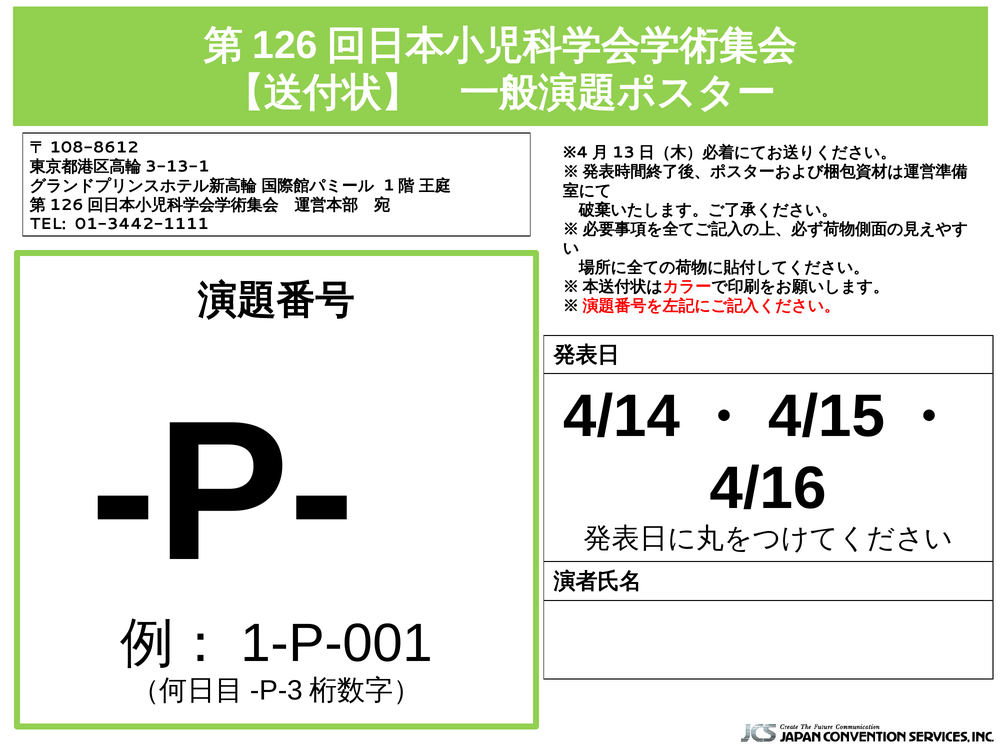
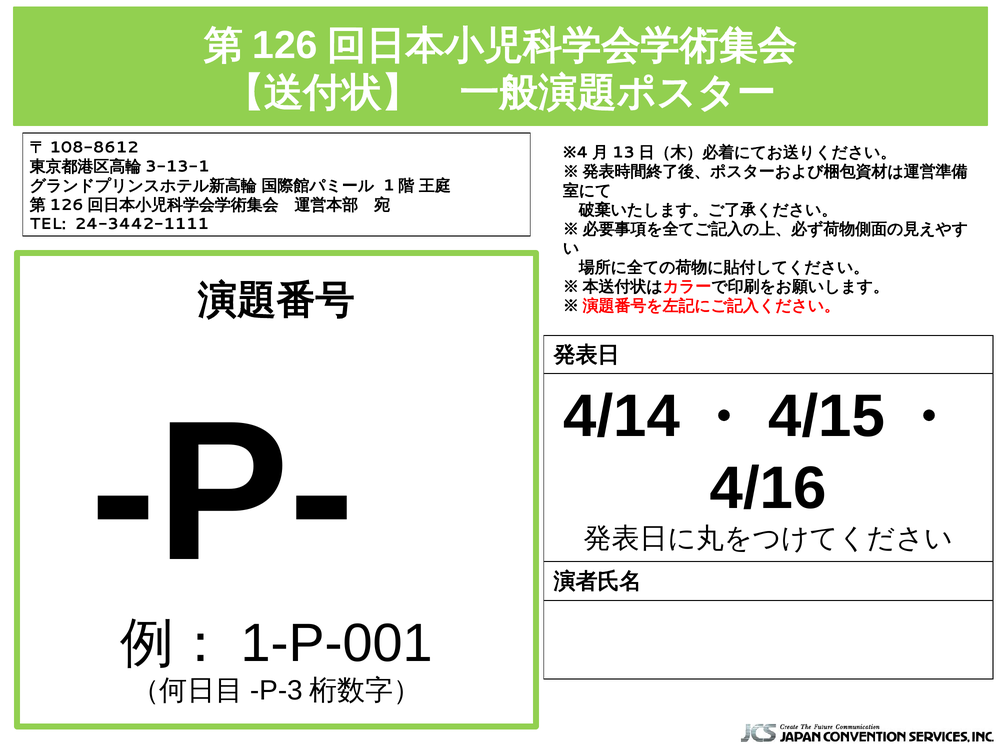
01-3442-1111: 01-3442-1111 -> 24-3442-1111 (142, 224)
